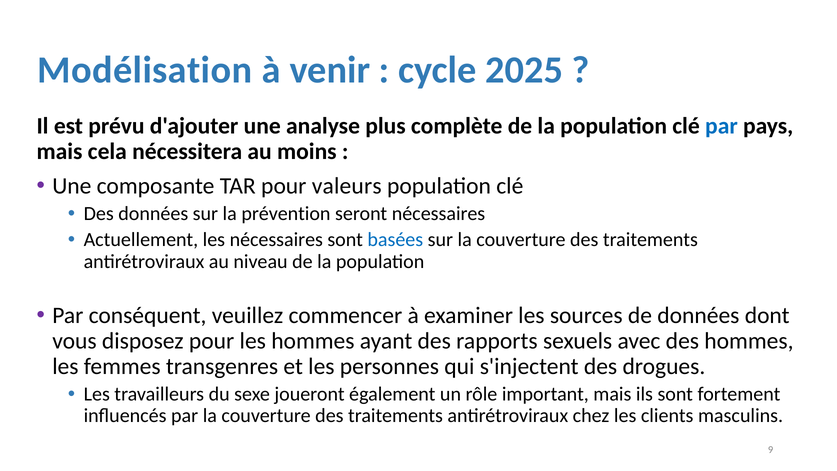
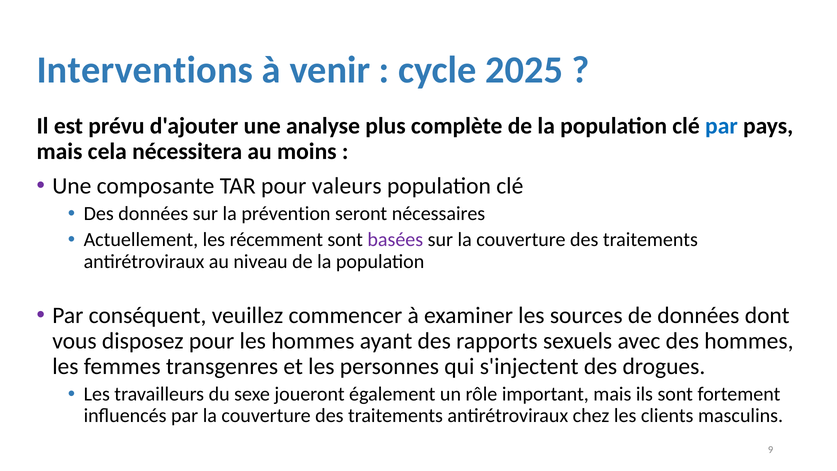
Modélisation: Modélisation -> Interventions (145, 70)
les nécessaires: nécessaires -> récemment (276, 240)
basées colour: blue -> purple (395, 240)
